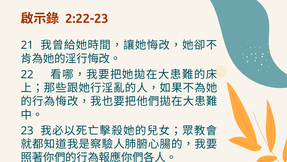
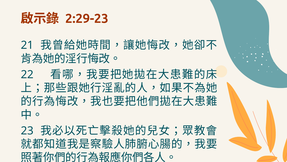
2:22-23: 2:22-23 -> 2:29-23 (87, 19)
